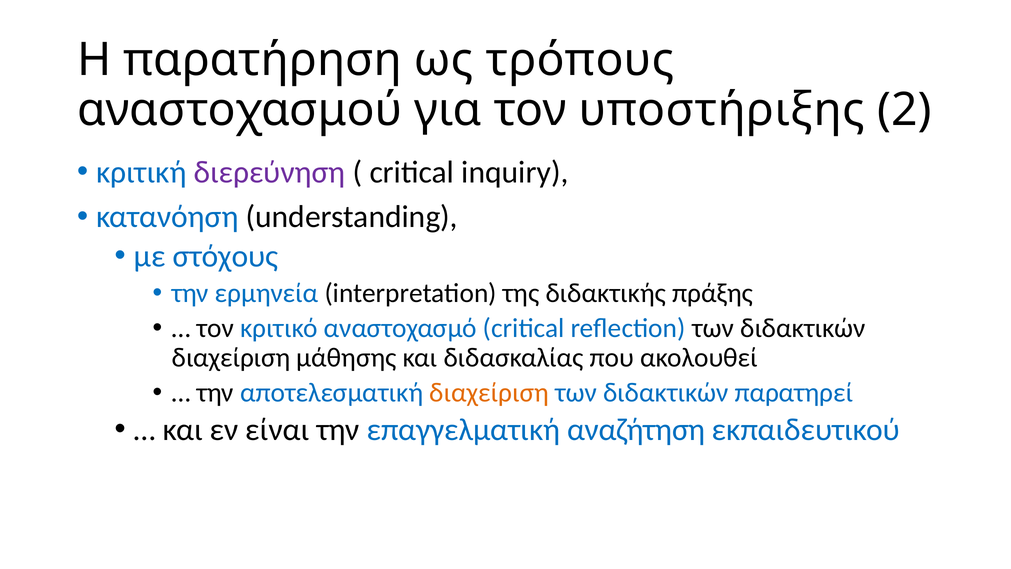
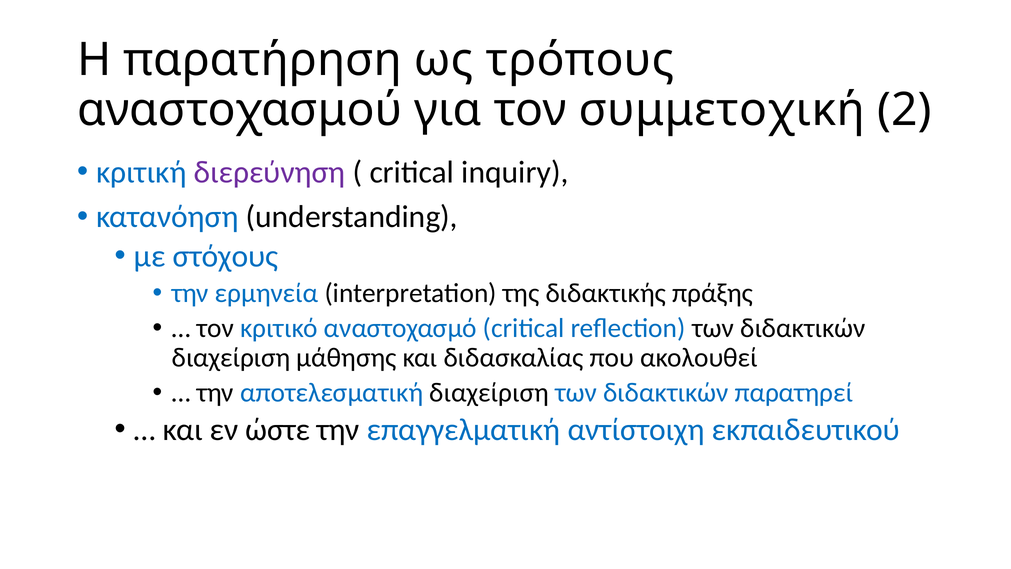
υποστήριξης: υποστήριξης -> συμμετοχική (722, 110)
διαχείριση colour: orange -> black (489, 392)
είναι: είναι -> ώστε (278, 429)
αναζήτηση: αναζήτηση -> αντίστοιχη (636, 429)
